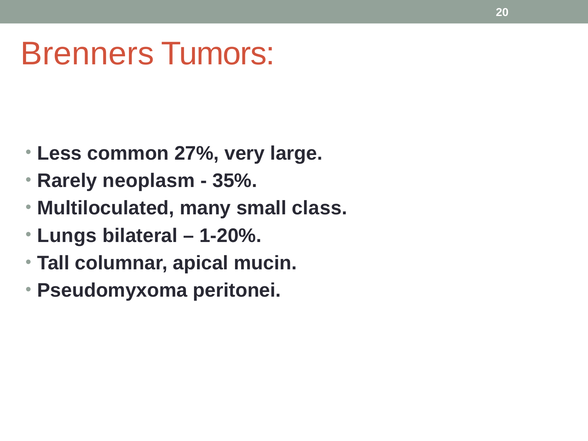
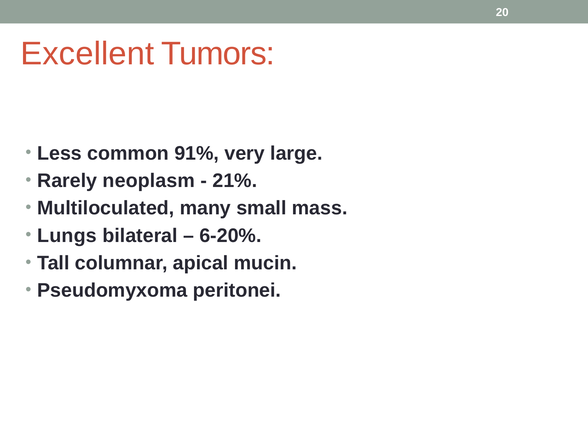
Brenners: Brenners -> Excellent (87, 54)
27%: 27% -> 91% (197, 153)
35%: 35% -> 21% (235, 181)
class: class -> mass (320, 208)
1-20%: 1-20% -> 6-20% (230, 236)
